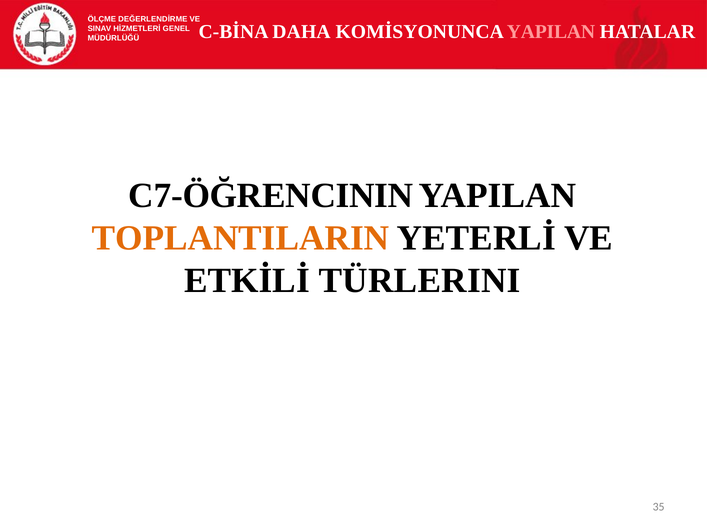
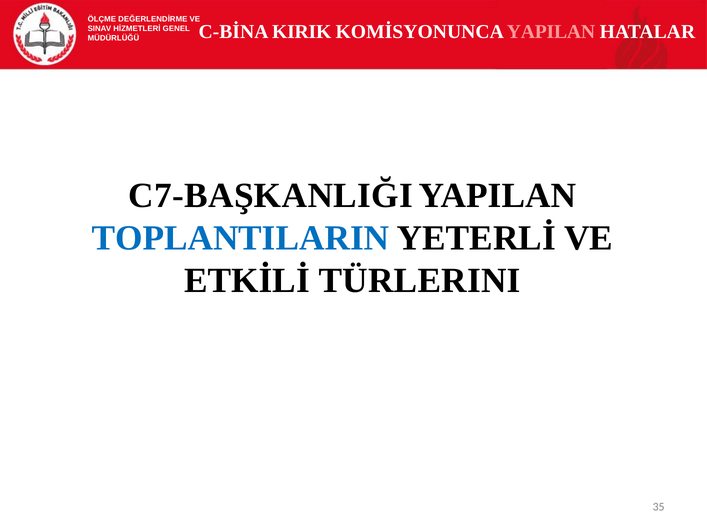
DAHA: DAHA -> KIRIK (302, 32)
C7-ÖĞRENCININ: C7-ÖĞRENCININ -> C7-BAŞKANLIĞI (271, 195)
TOPLANTILARIN colour: orange -> blue (240, 238)
